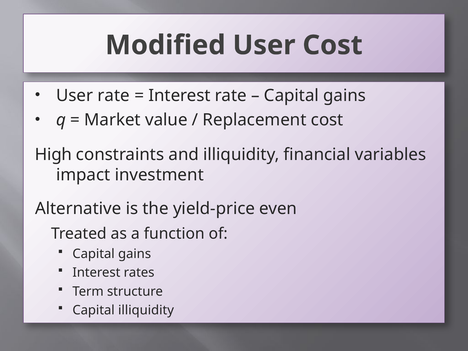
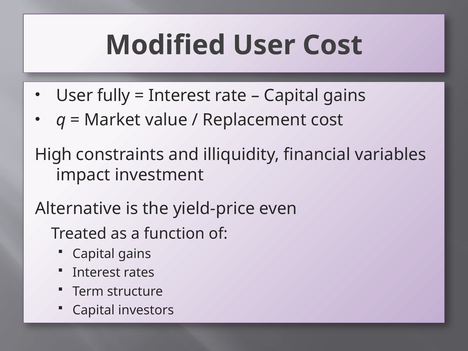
User rate: rate -> fully (114, 96)
Capital illiquidity: illiquidity -> investors (146, 310)
